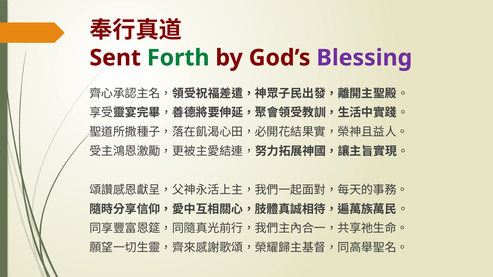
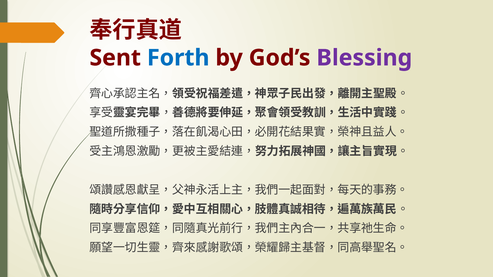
Forth colour: green -> blue (178, 58)
